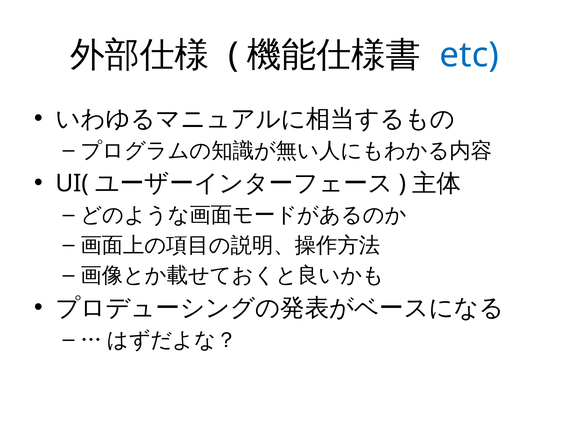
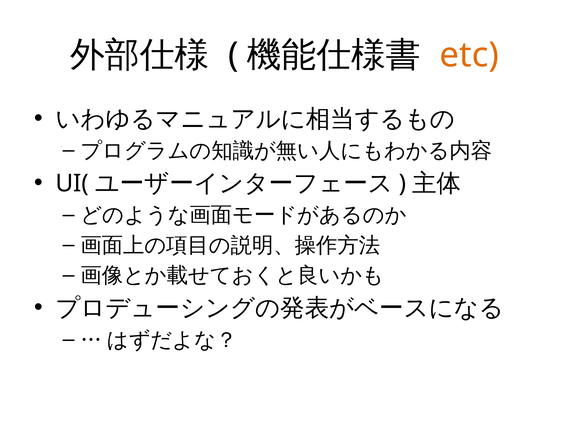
etc colour: blue -> orange (469, 55)
